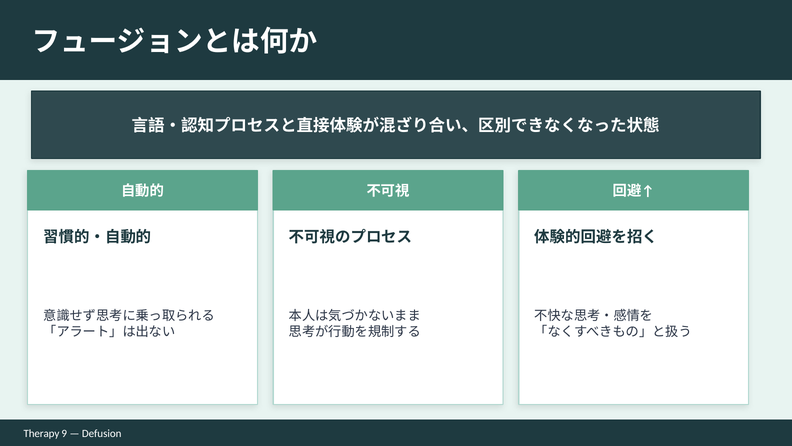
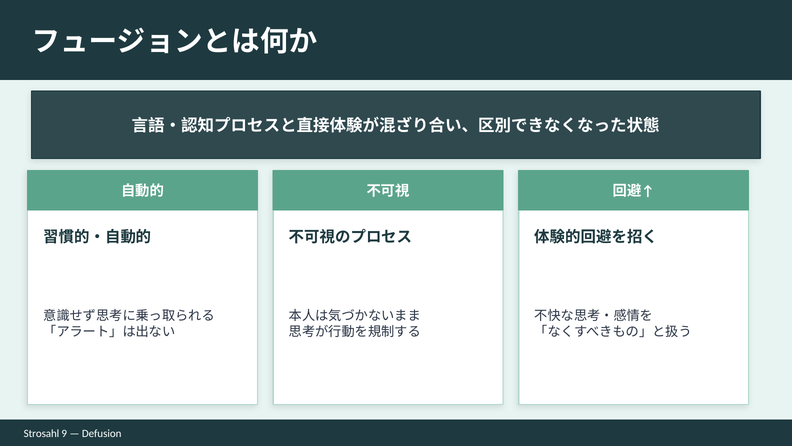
Therapy: Therapy -> Strosahl (41, 433)
